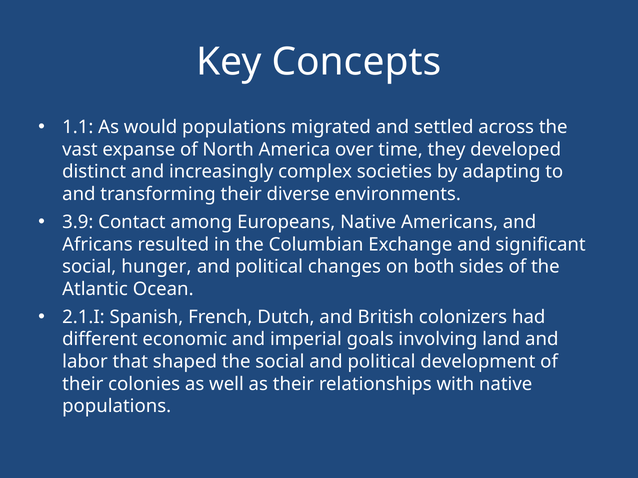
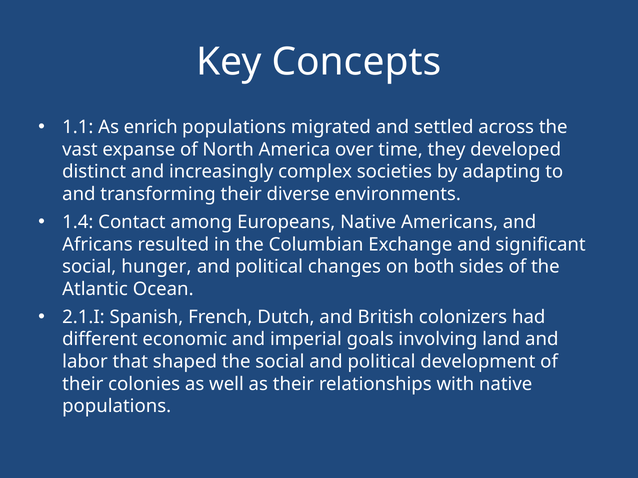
would: would -> enrich (151, 127)
3.9: 3.9 -> 1.4 (78, 222)
